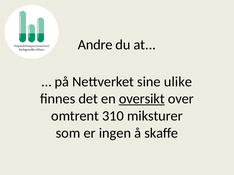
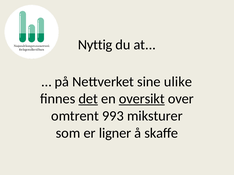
Andre: Andre -> Nyttig (95, 45)
det underline: none -> present (88, 99)
310: 310 -> 993 (113, 116)
ingen: ingen -> ligner (115, 133)
